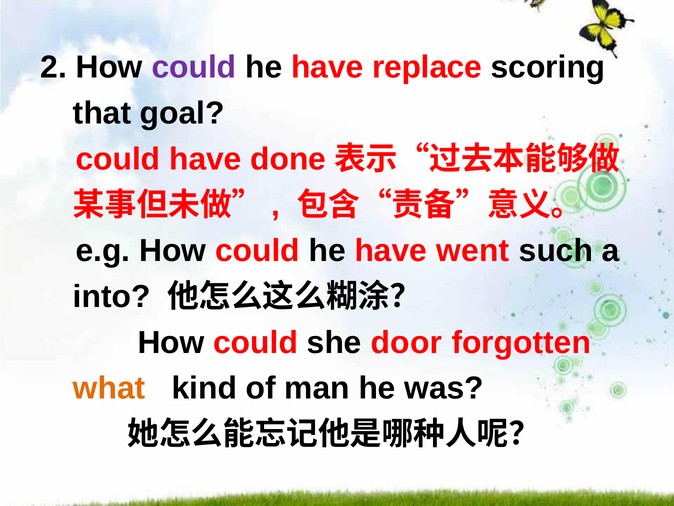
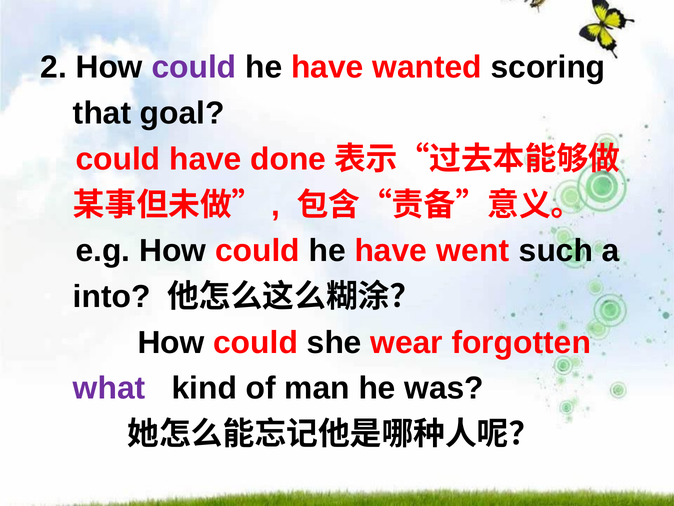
replace: replace -> wanted (427, 67)
door: door -> wear (407, 342)
what colour: orange -> purple (109, 388)
